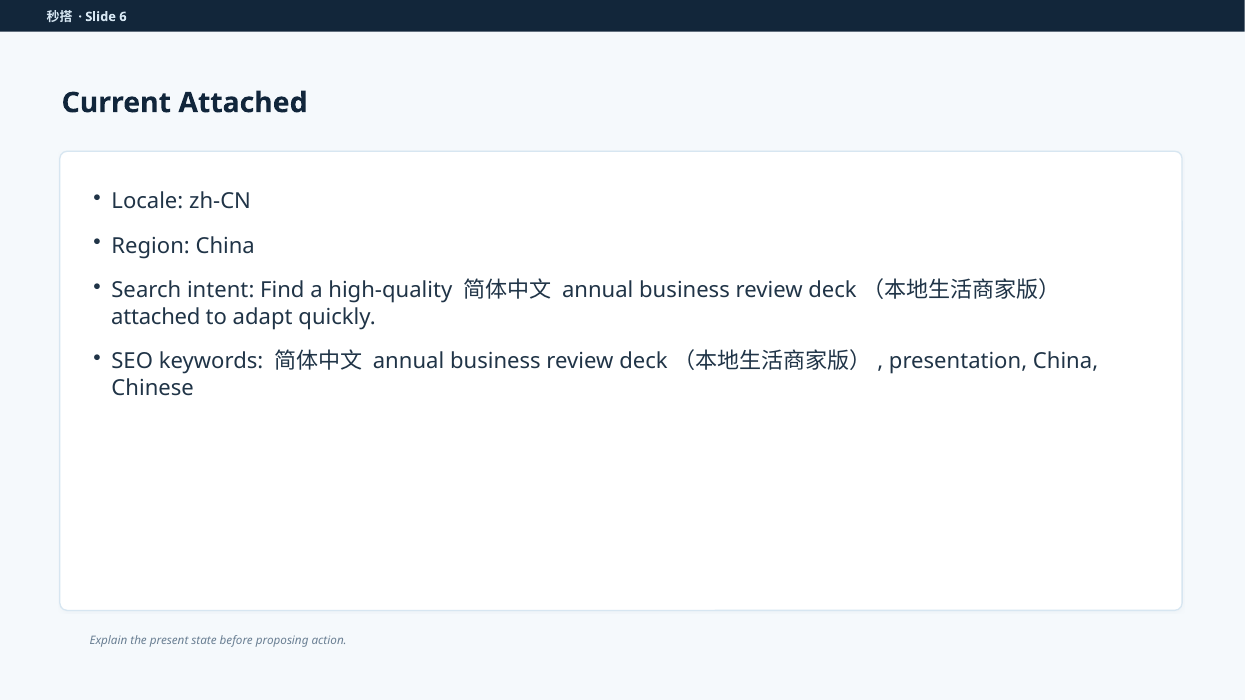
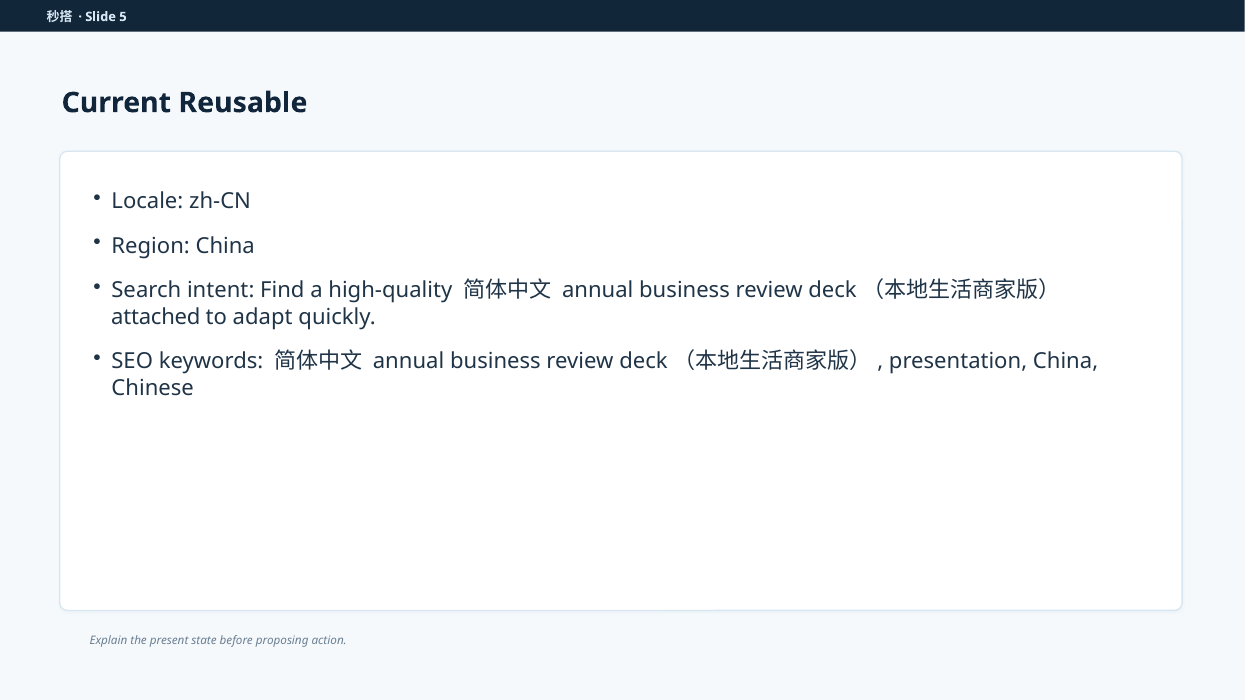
6: 6 -> 5 (123, 17)
Current Attached: Attached -> Reusable (243, 103)
